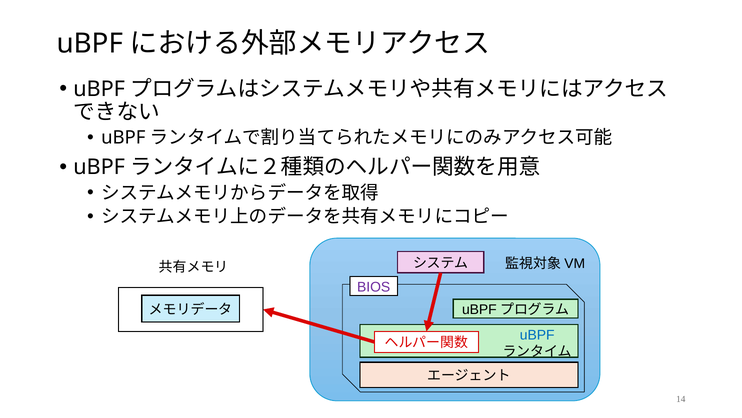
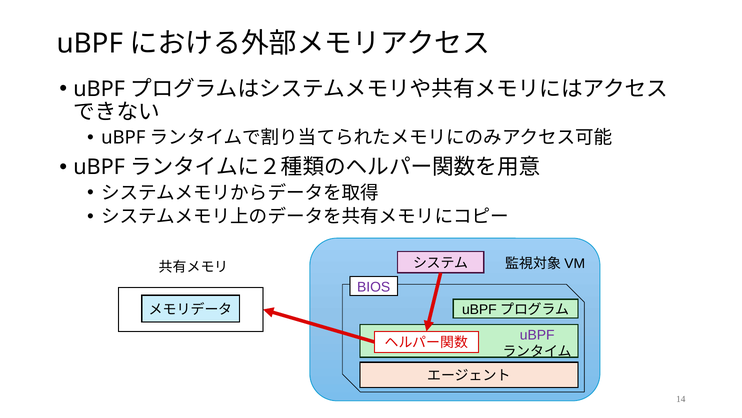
uBPF colour: blue -> purple (537, 334)
